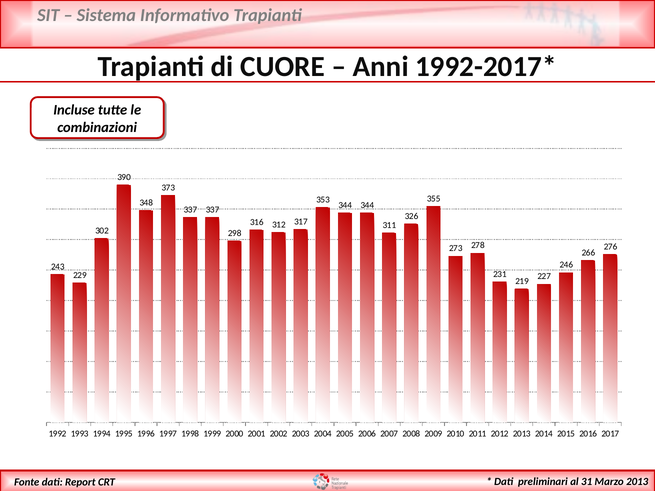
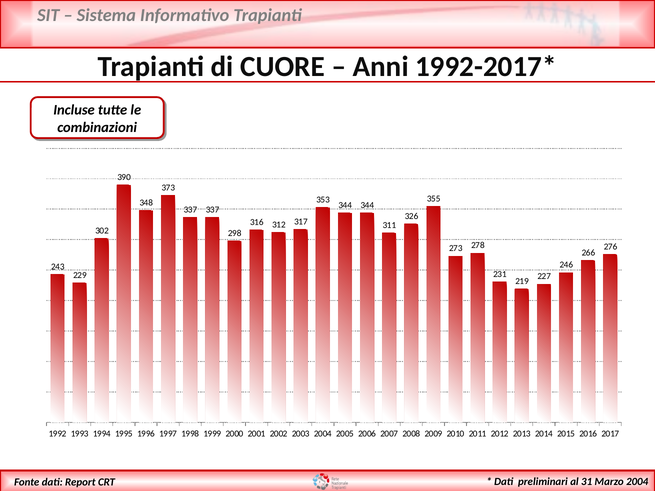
2013: 2013 -> 2004 (637, 482)
